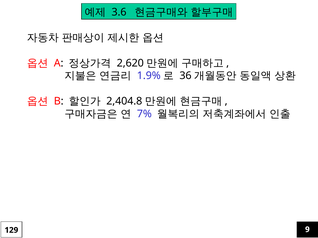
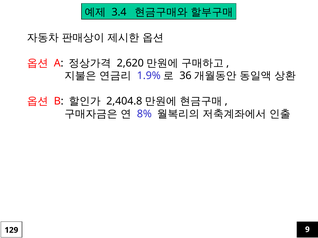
3.6: 3.6 -> 3.4 (119, 12)
7%: 7% -> 8% (144, 114)
